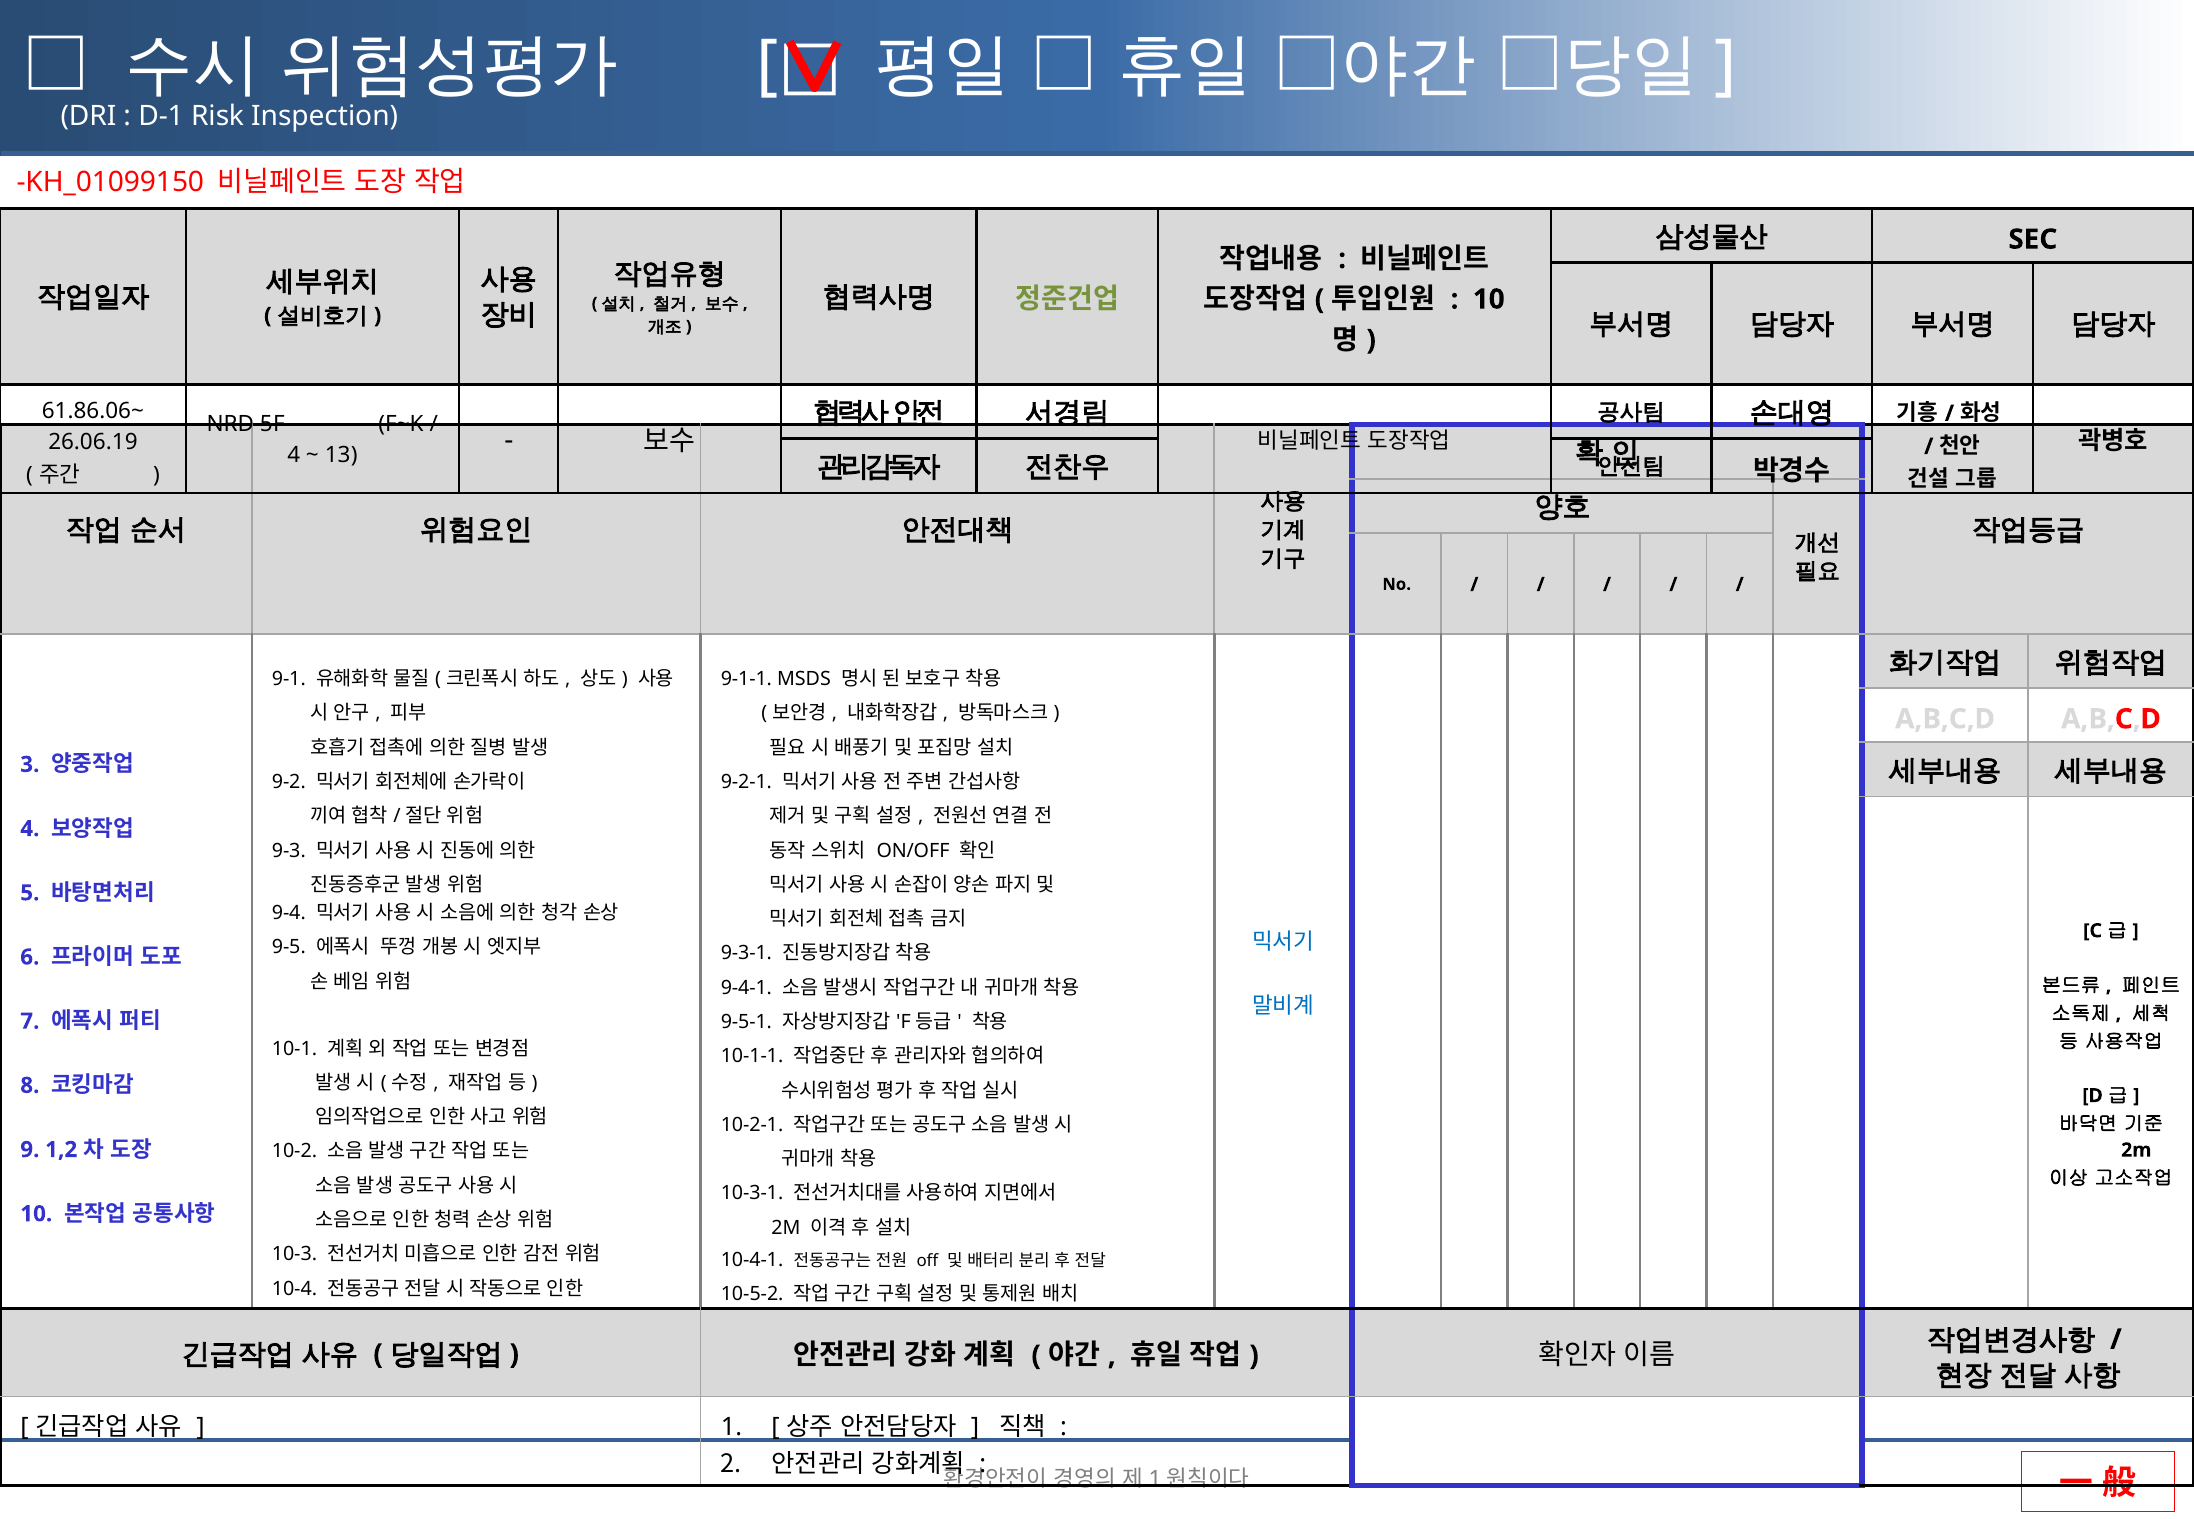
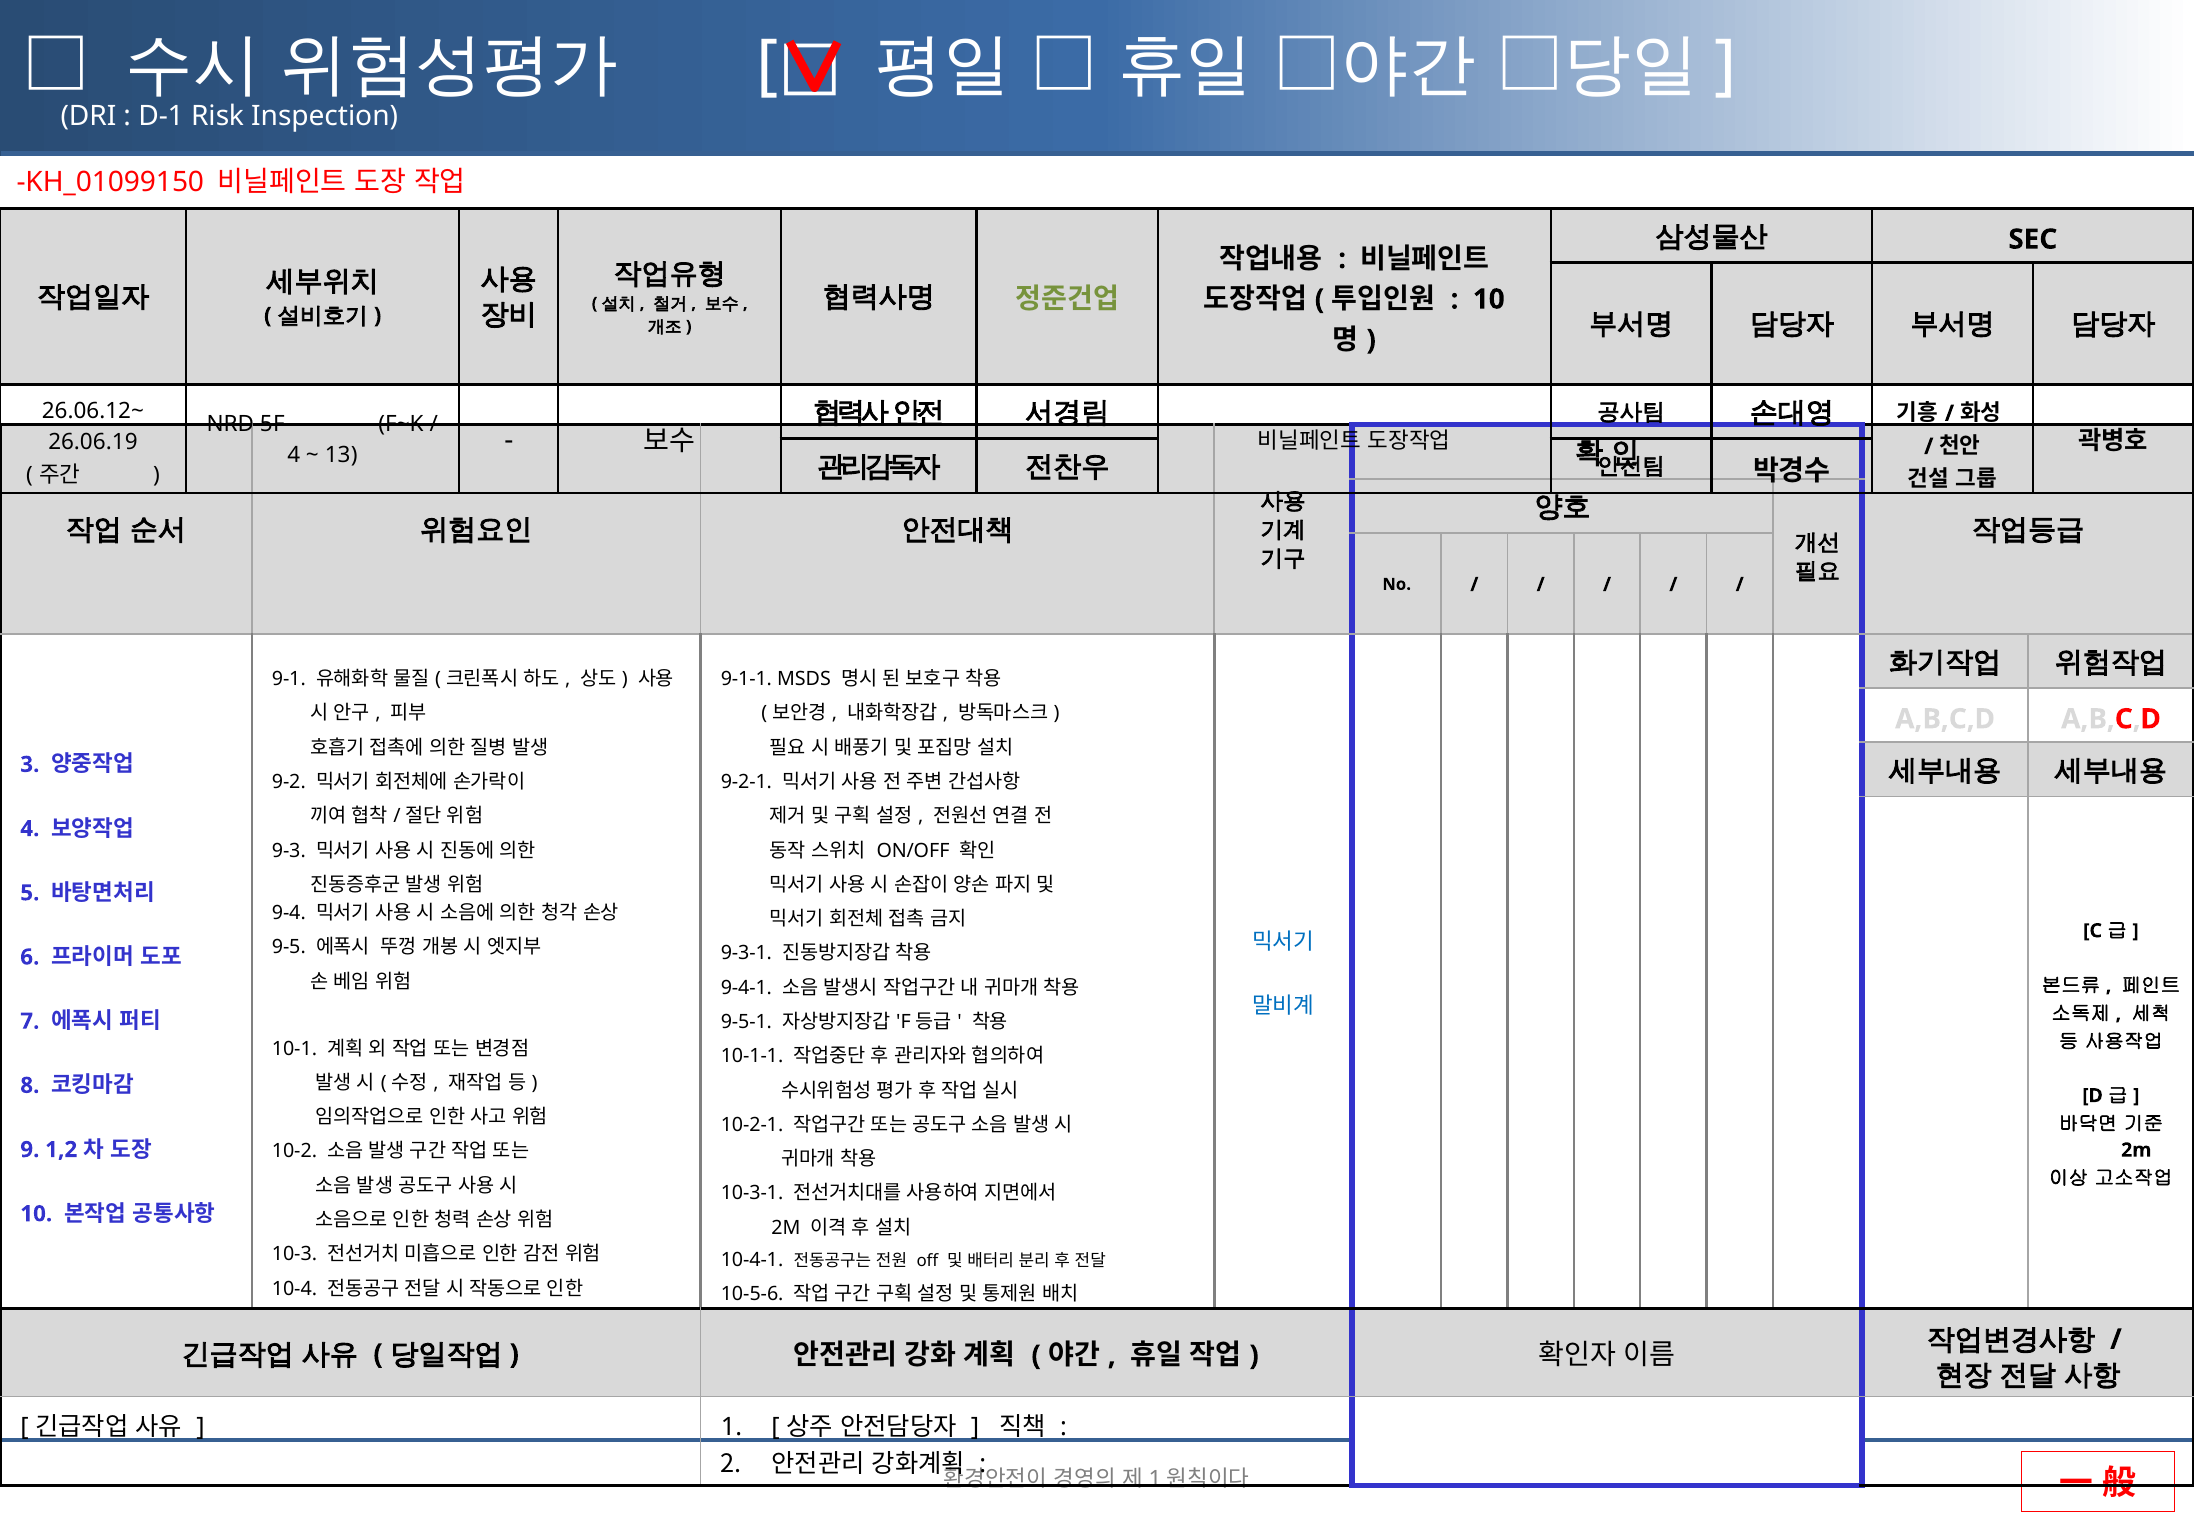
61.86.06~: 61.86.06~ -> 26.06.12~ (93, 411)
10-5-2: 10-5-2 -> 10-5-6 (752, 1294)
